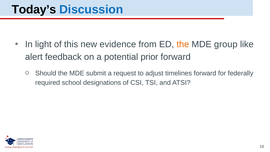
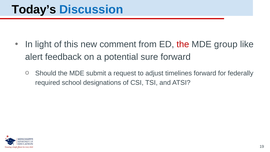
evidence: evidence -> comment (118, 44)
the colour: orange -> red (183, 44)
prior: prior -> sure (149, 57)
